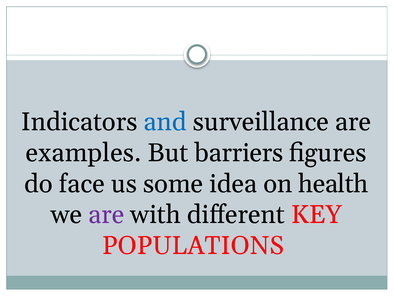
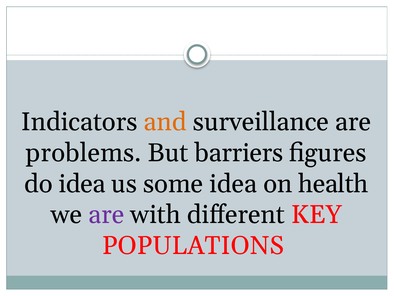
and colour: blue -> orange (165, 122)
examples: examples -> problems (84, 153)
do face: face -> idea (82, 183)
